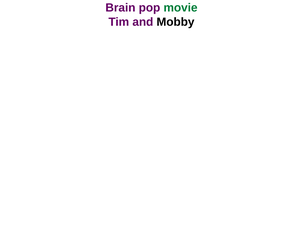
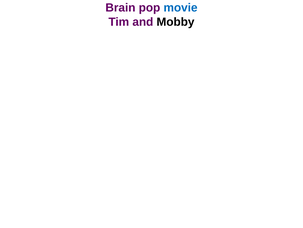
movie colour: green -> blue (181, 8)
